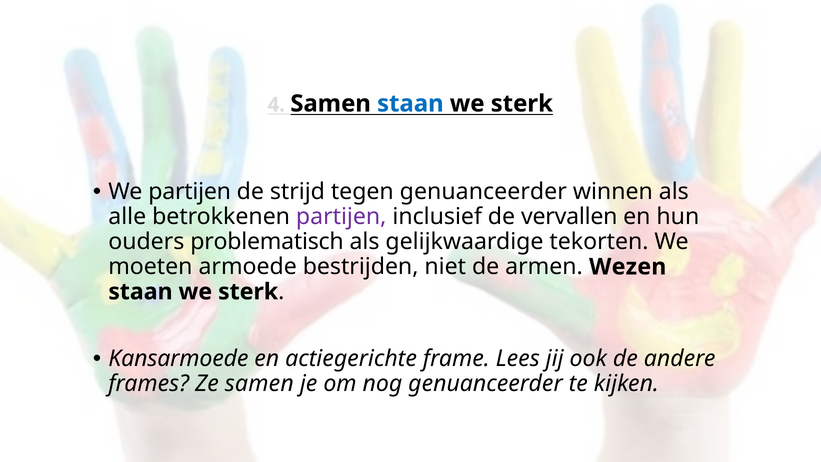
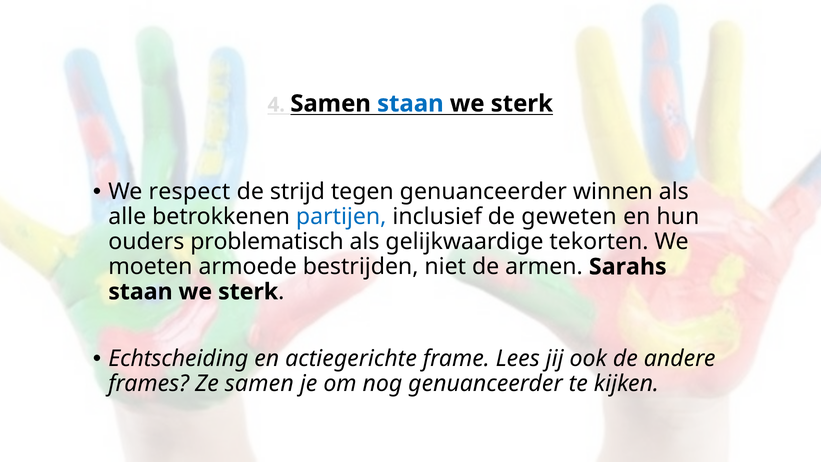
We partijen: partijen -> respect (189, 192)
partijen colour: purple -> blue (341, 217)
vervallen: vervallen -> geweten (569, 217)
Wezen: Wezen -> Sarahs (628, 267)
Kansarmoede: Kansarmoede -> Echtscheiding (178, 359)
